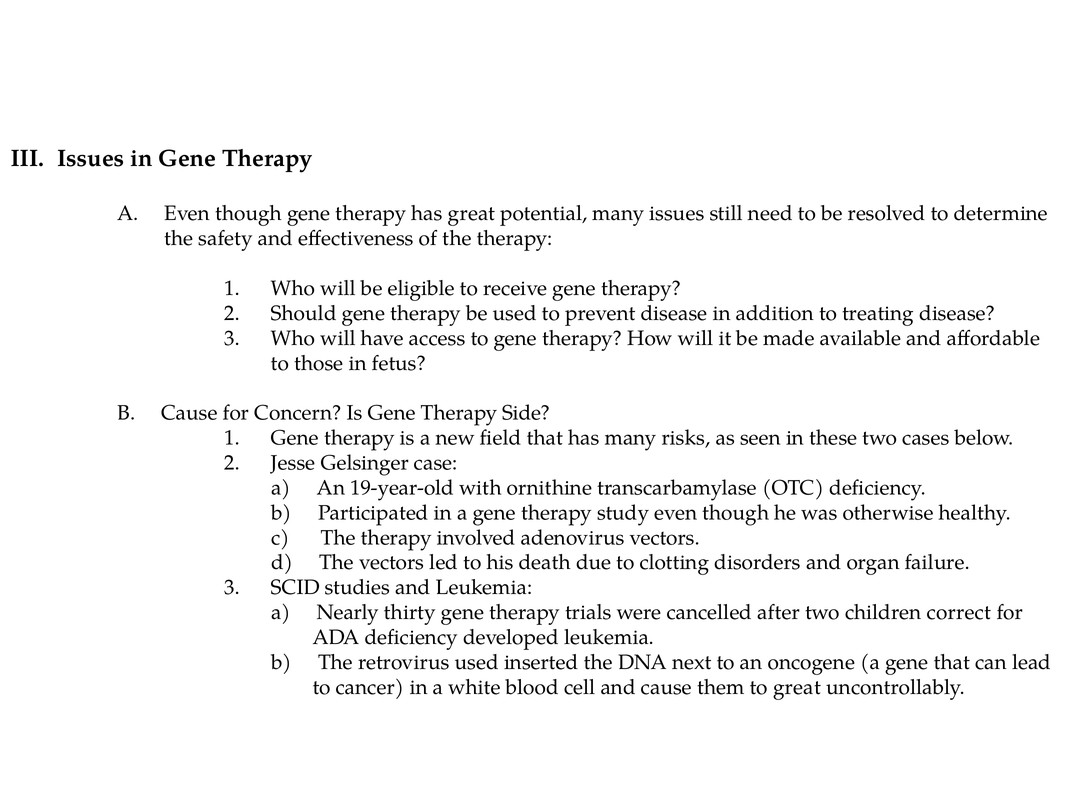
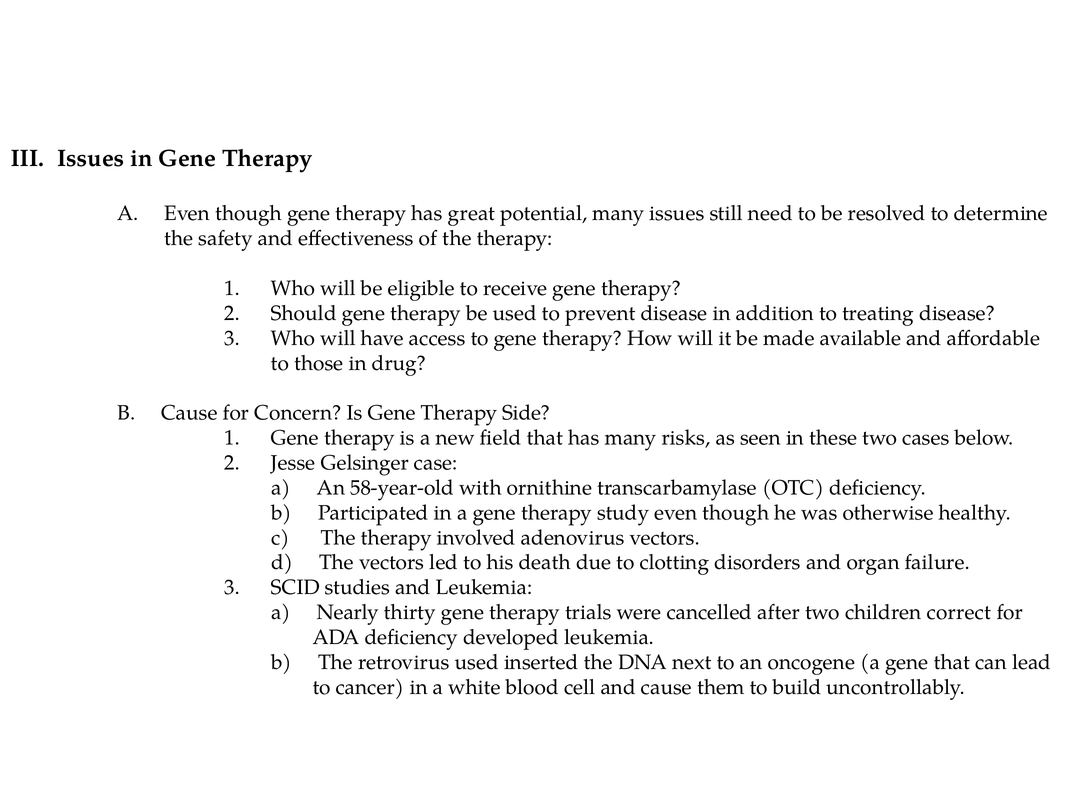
fetus: fetus -> drug (399, 363)
19-year-old: 19-year-old -> 58-year-old (402, 488)
to great: great -> build (797, 687)
